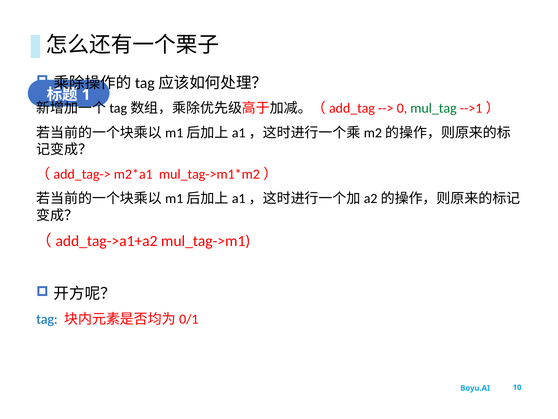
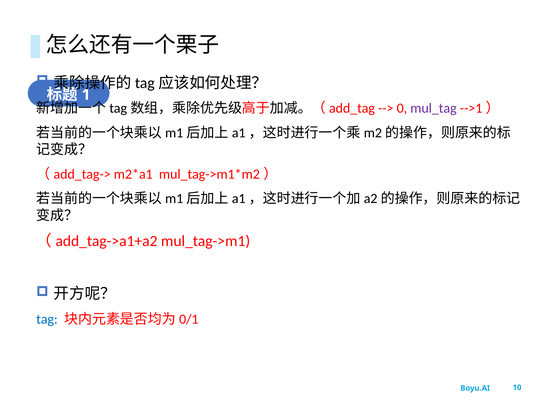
mul_tag colour: green -> purple (433, 108)
